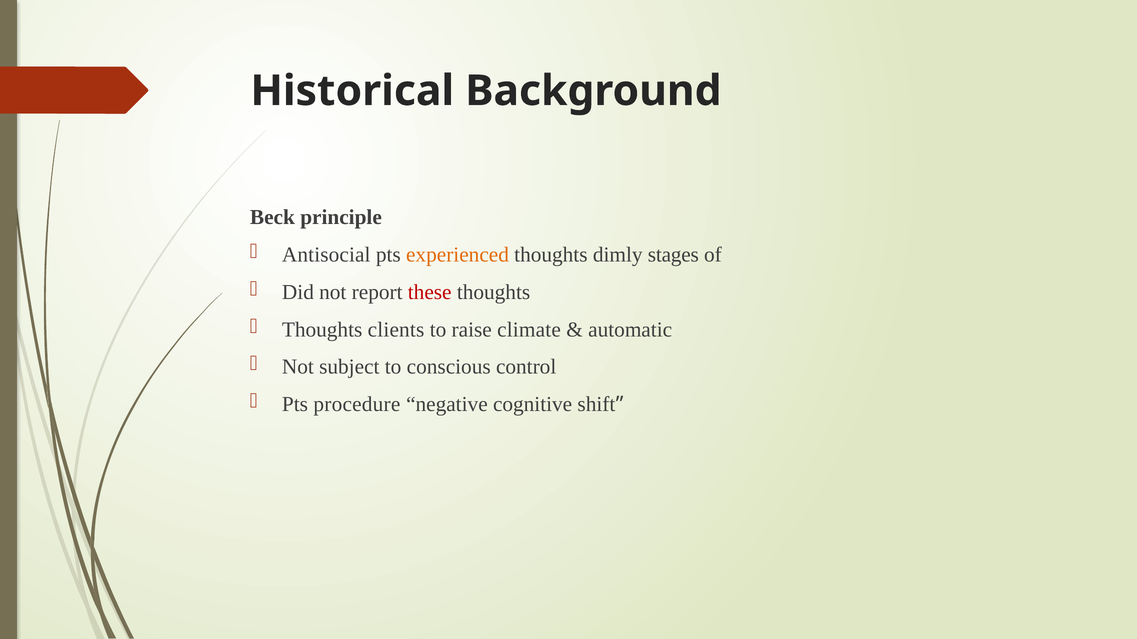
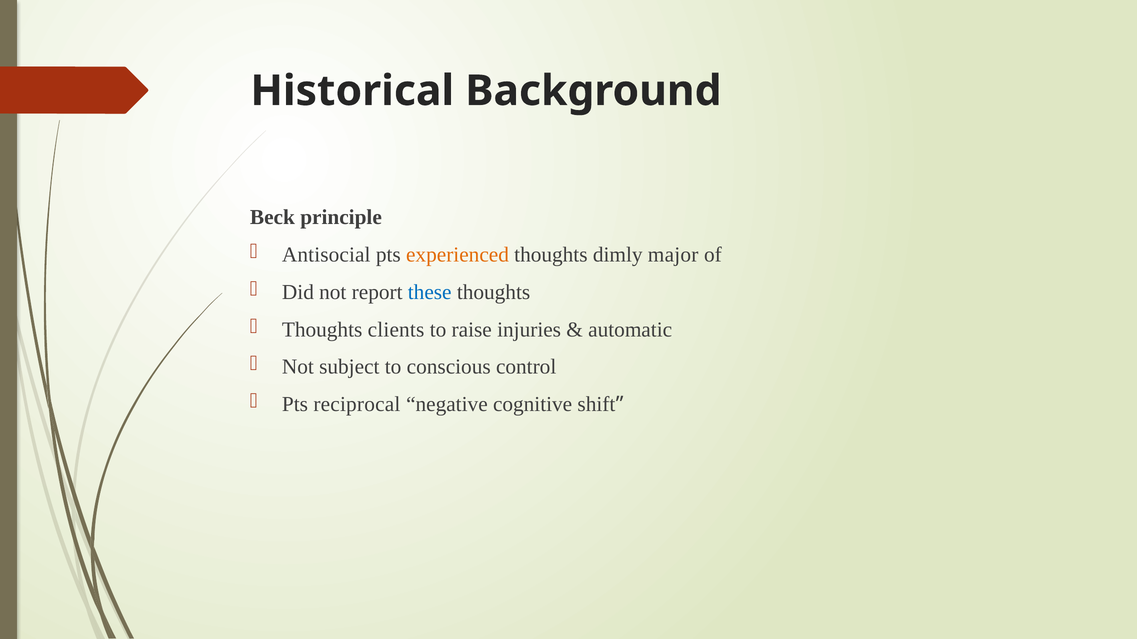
stages: stages -> major (673, 255)
these colour: red -> blue (430, 292)
climate: climate -> injuries (529, 330)
procedure: procedure -> reciprocal (357, 405)
